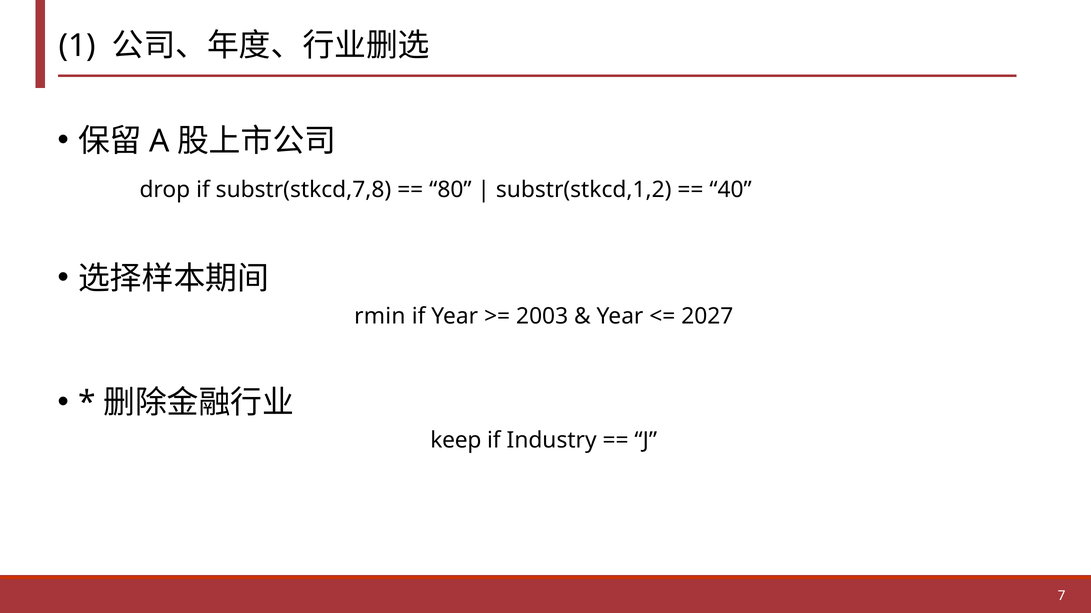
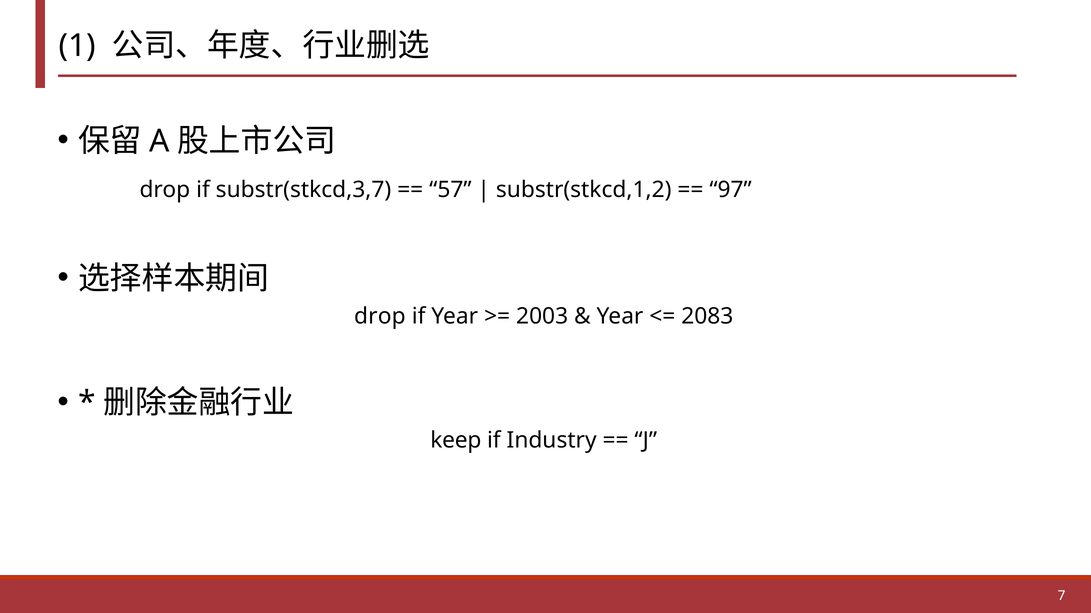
substr(stkcd,7,8: substr(stkcd,7,8 -> substr(stkcd,3,7 (304, 190)
80: 80 -> 57 (450, 190)
40: 40 -> 97 (731, 190)
rmin: rmin -> drop (380, 316)
2027: 2027 -> 2083 (707, 316)
